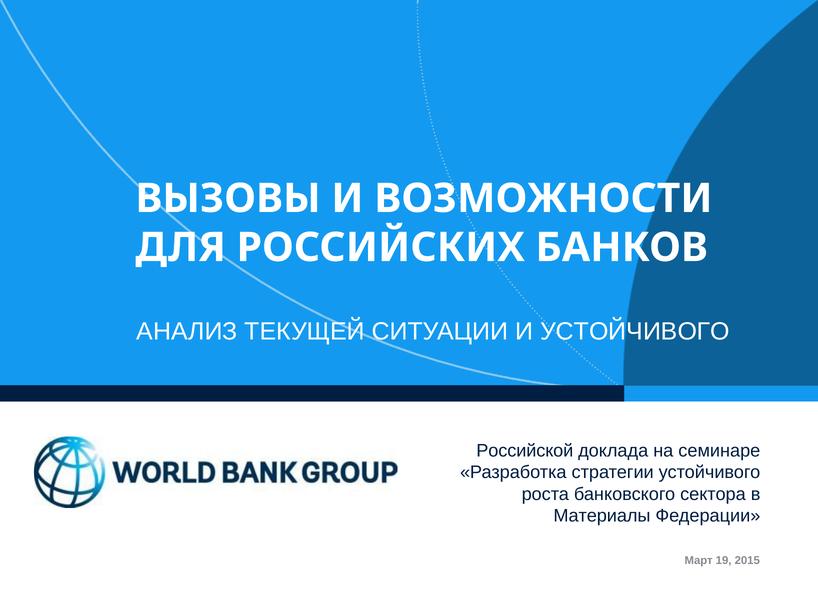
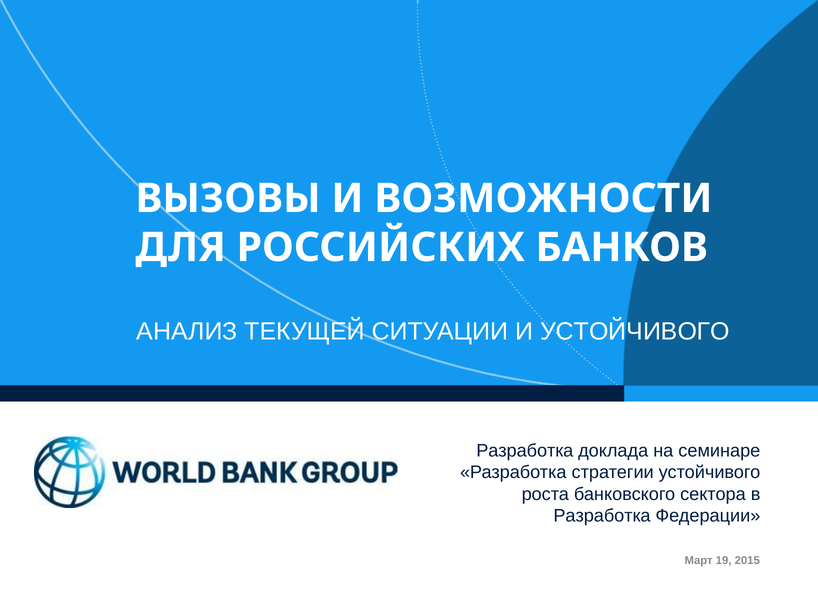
Российской: Российской -> Разработка (525, 451)
Материалы: Материалы -> Разработка (602, 516)
